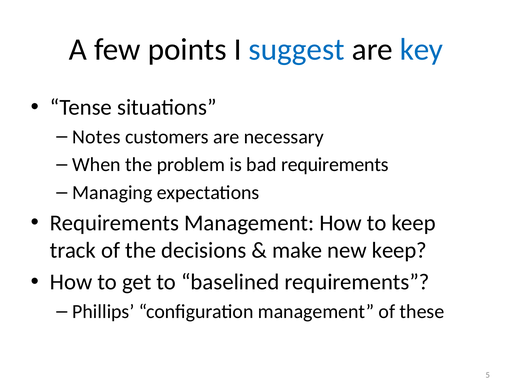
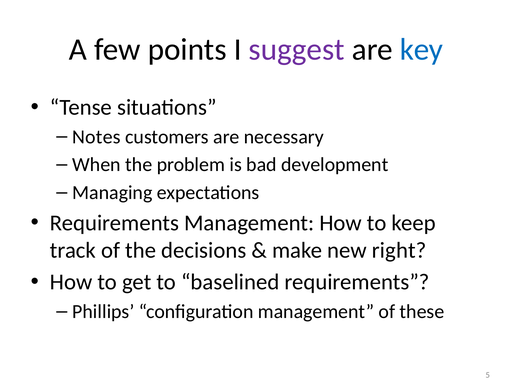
suggest colour: blue -> purple (297, 50)
bad requirements: requirements -> development (335, 165)
new keep: keep -> right (399, 250)
